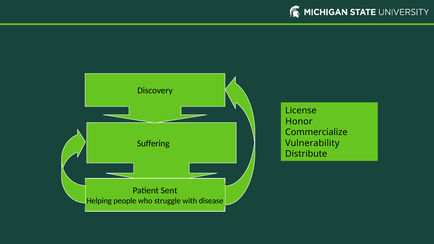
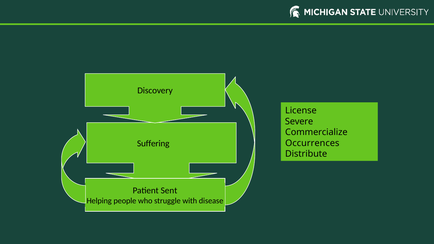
Honor: Honor -> Severe (299, 122)
Vulnerability: Vulnerability -> Occurrences (312, 143)
